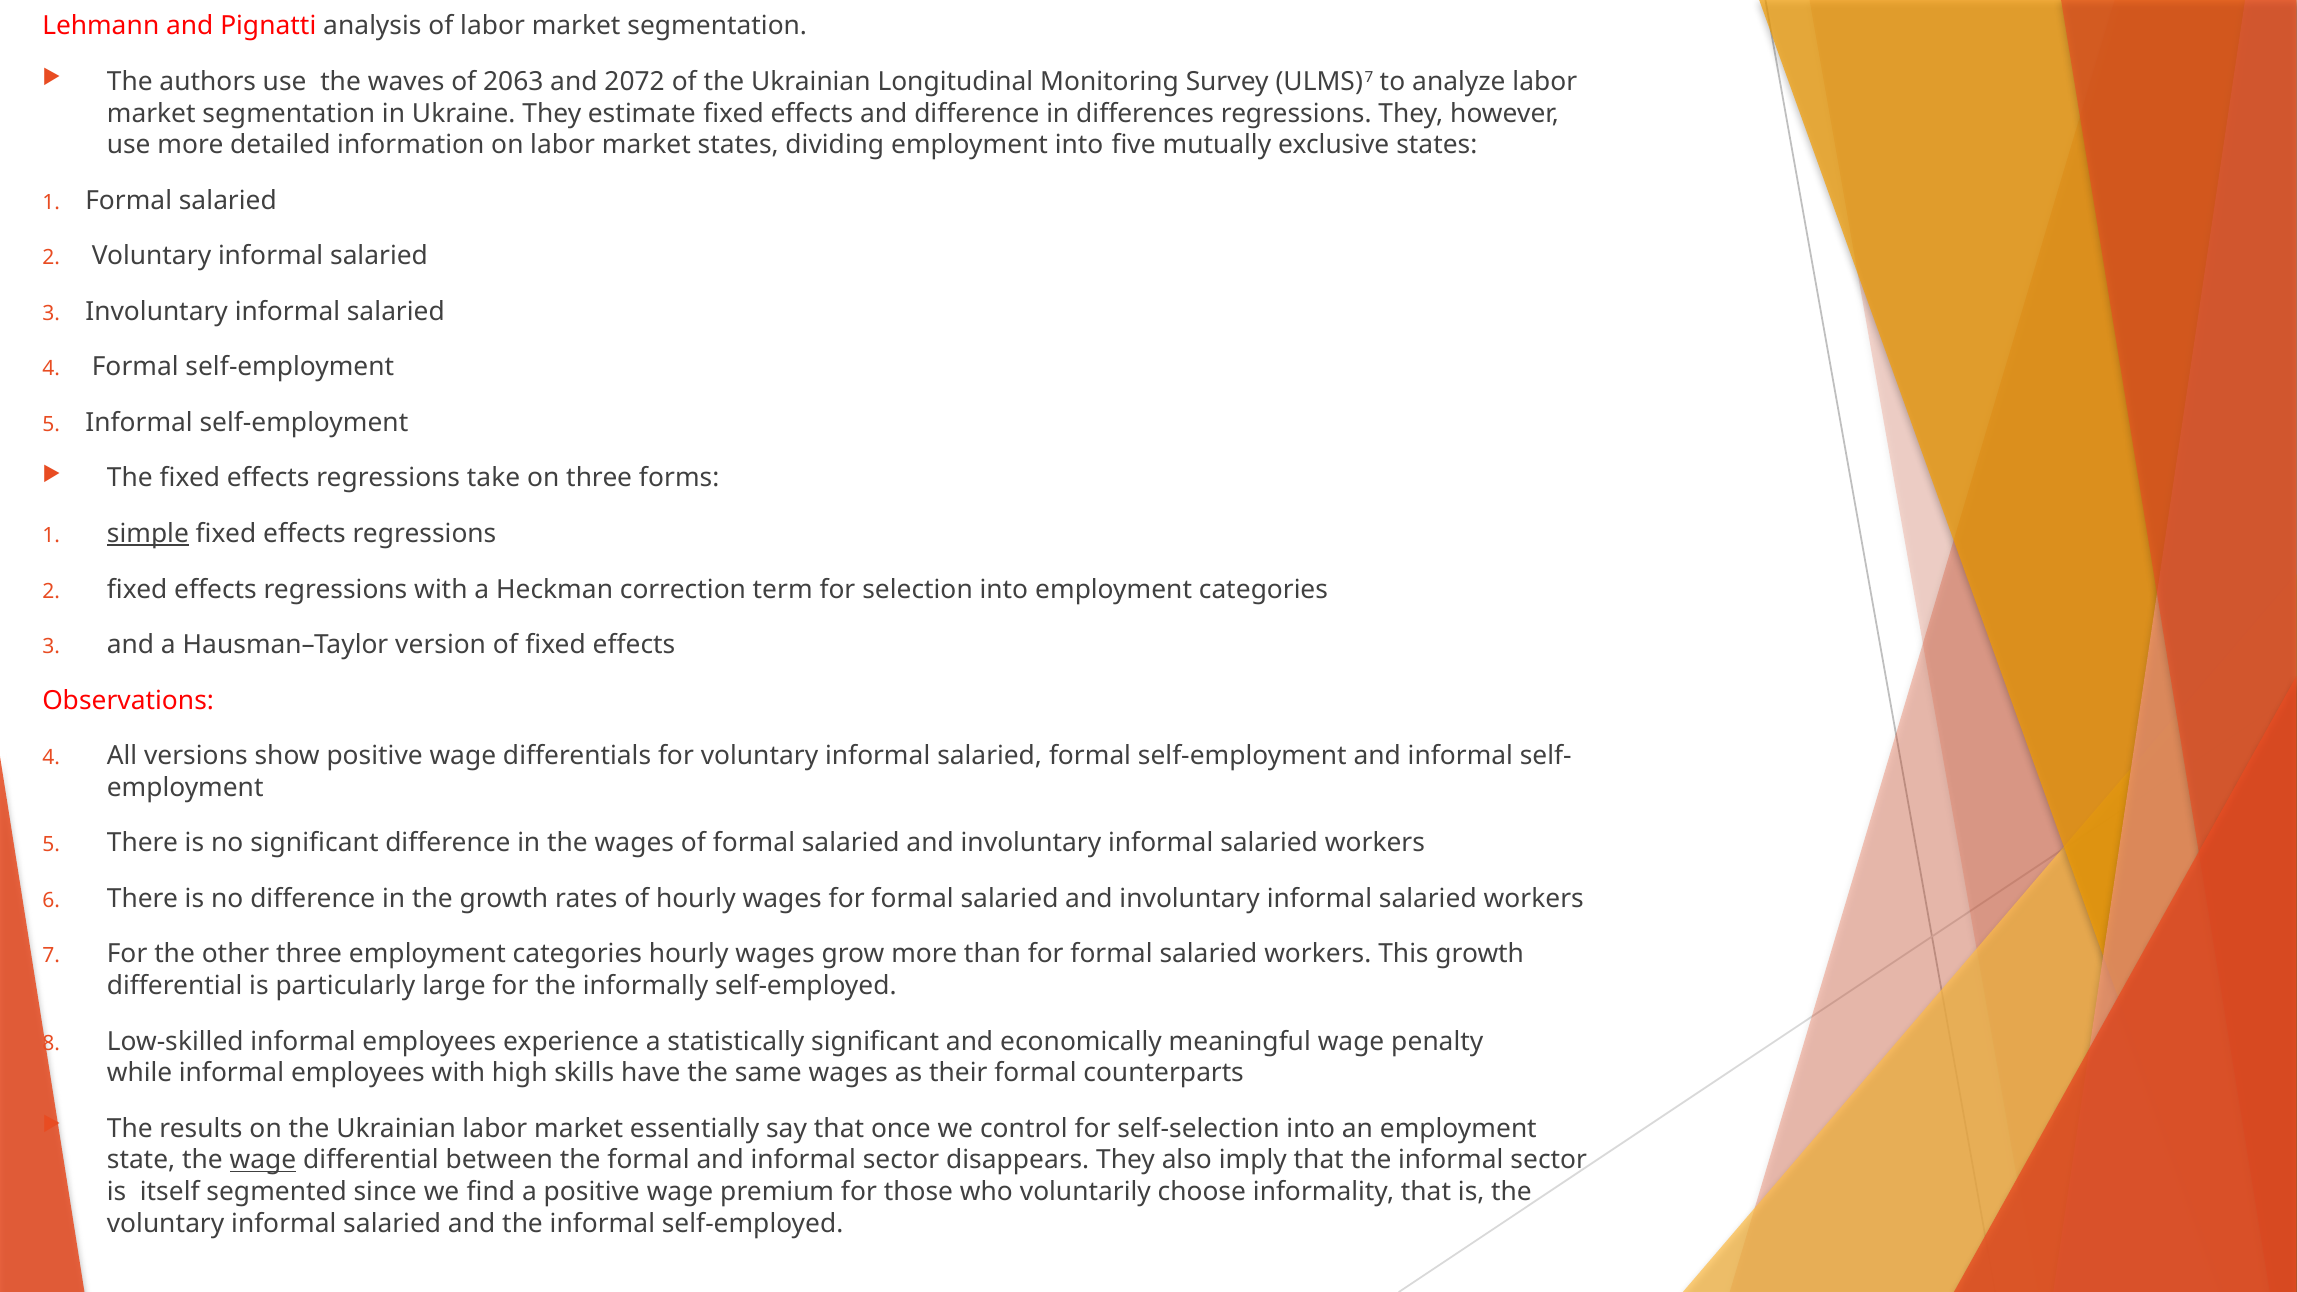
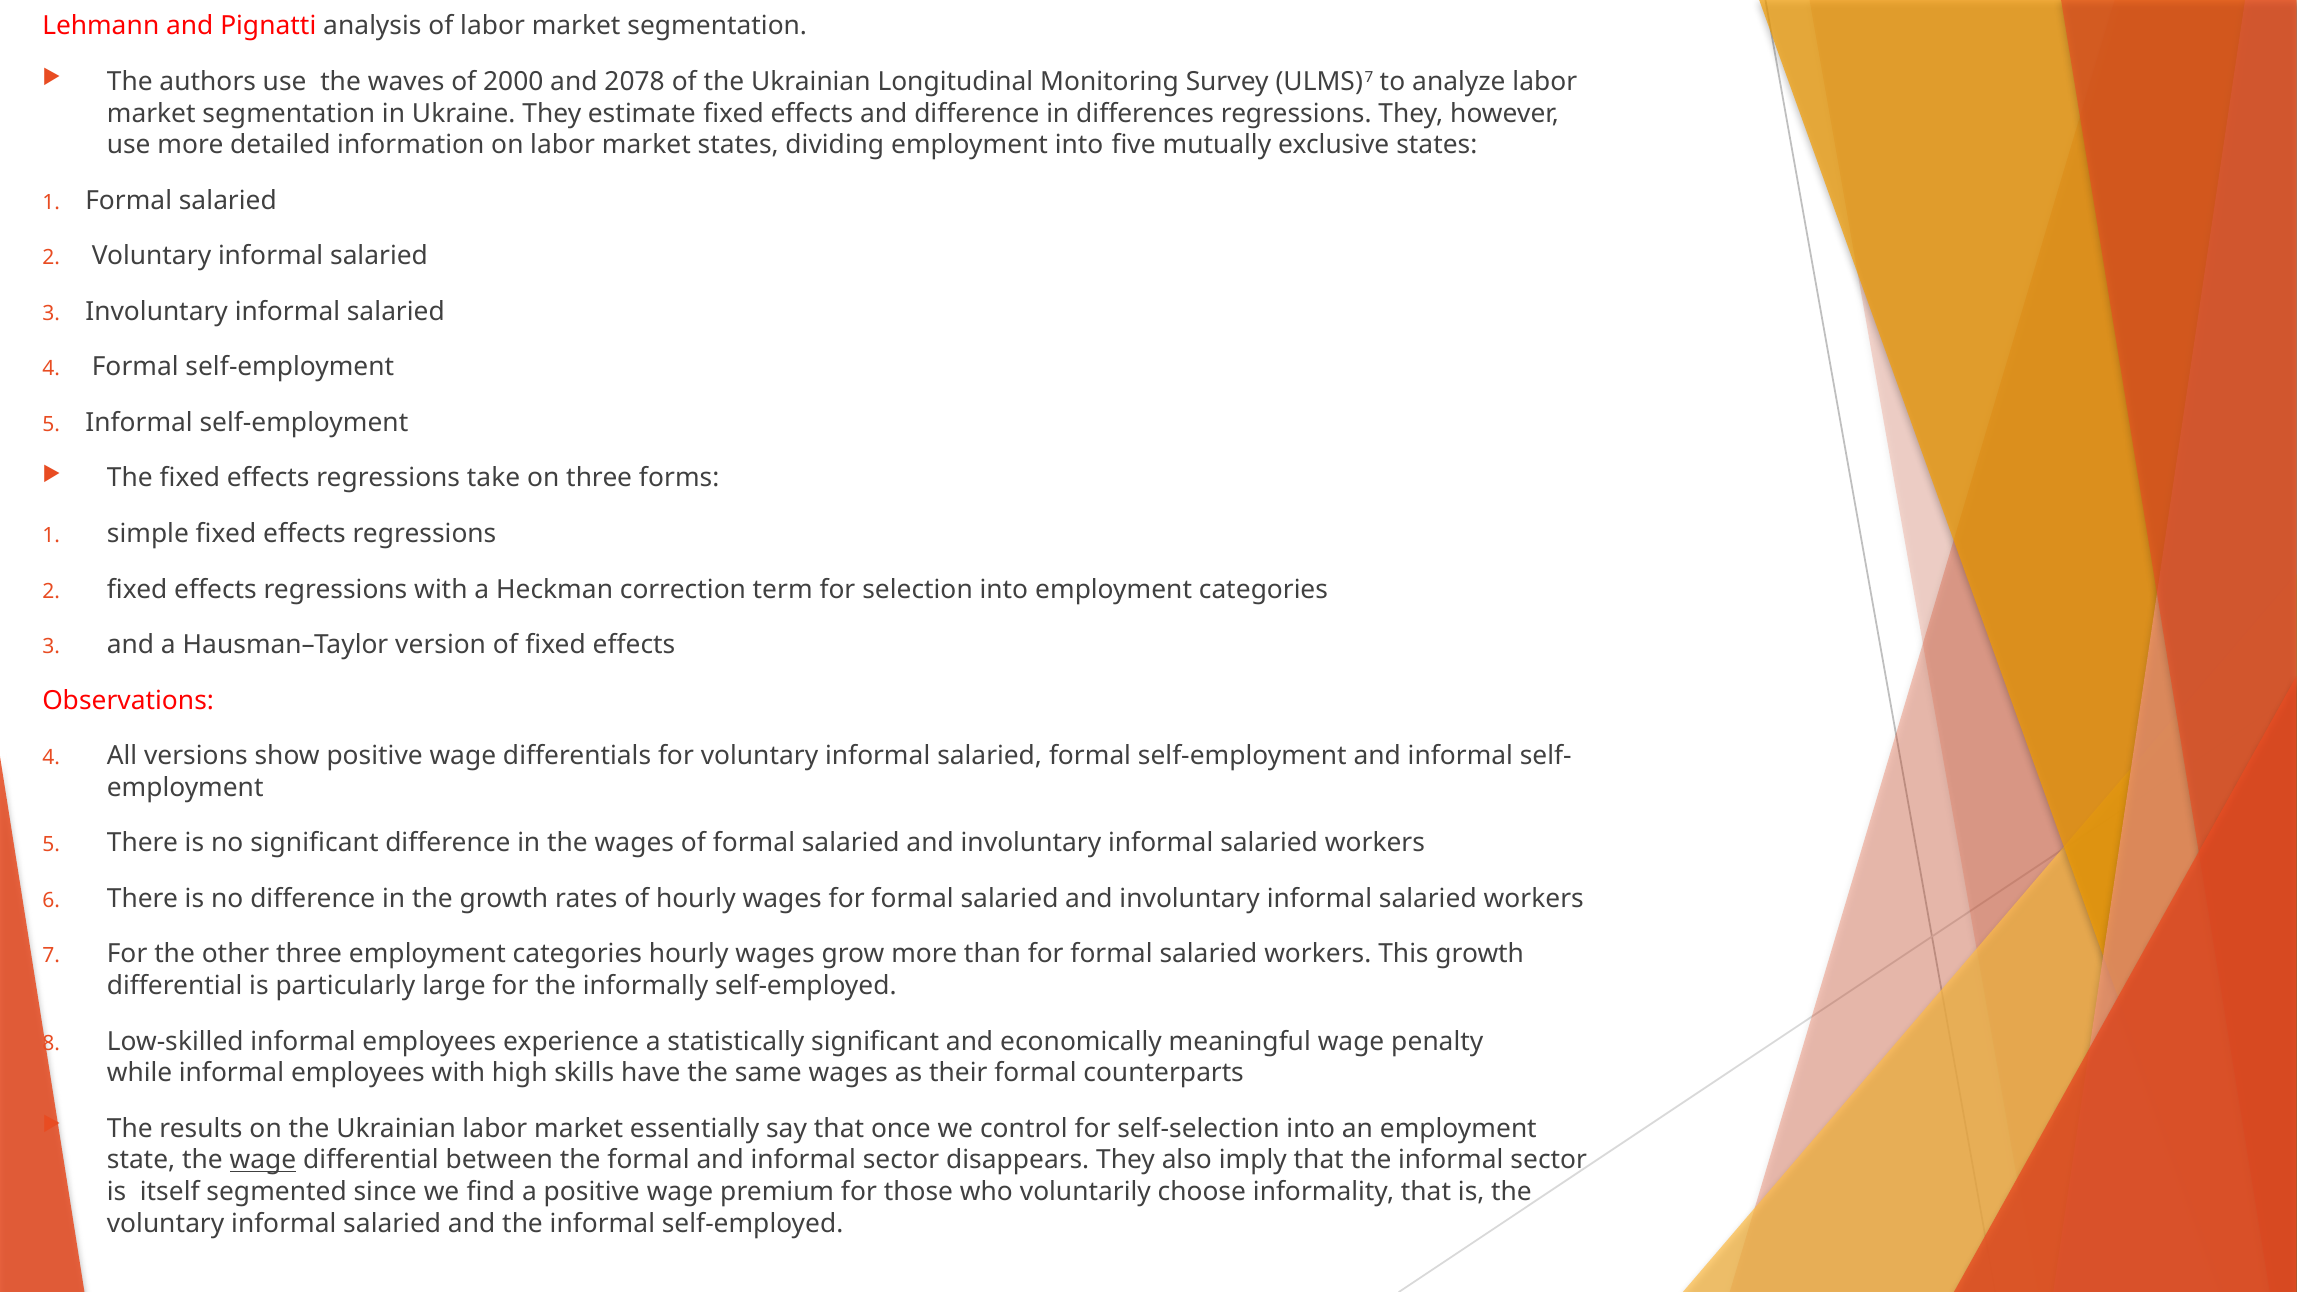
2063: 2063 -> 2000 (513, 82)
2072: 2072 -> 2078 (635, 82)
simple underline: present -> none (148, 534)
